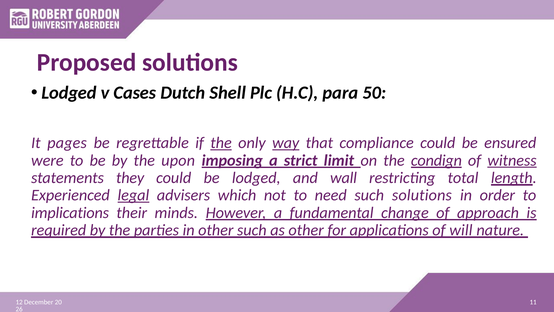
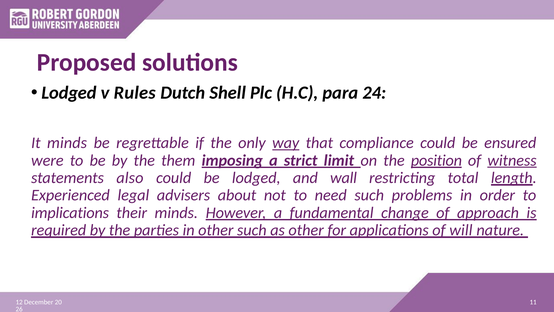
Cases: Cases -> Rules (135, 93)
50: 50 -> 24 (374, 93)
It pages: pages -> minds (67, 143)
the underline: present -> none (221, 143)
upon: upon -> them (178, 160)
condign: condign -> position (436, 160)
they: they -> also (130, 178)
legal underline: present -> none (133, 195)
which: which -> about (237, 195)
such solutions: solutions -> problems (422, 195)
